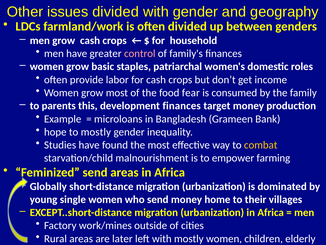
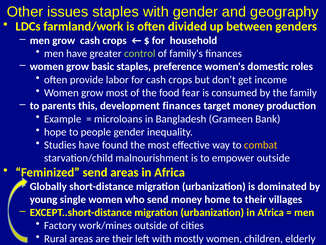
issues divided: divided -> staples (116, 12)
control colour: pink -> light green (140, 53)
patriarchal: patriarchal -> preference (178, 67)
to mostly: mostly -> people (96, 132)
empower farming: farming -> outside (273, 158)
are later: later -> their (122, 238)
